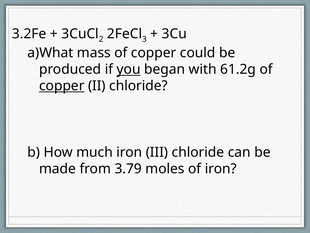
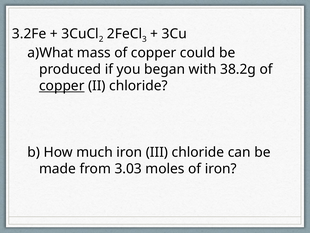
you underline: present -> none (129, 69)
61.2g: 61.2g -> 38.2g (238, 69)
3.79: 3.79 -> 3.03 (128, 168)
